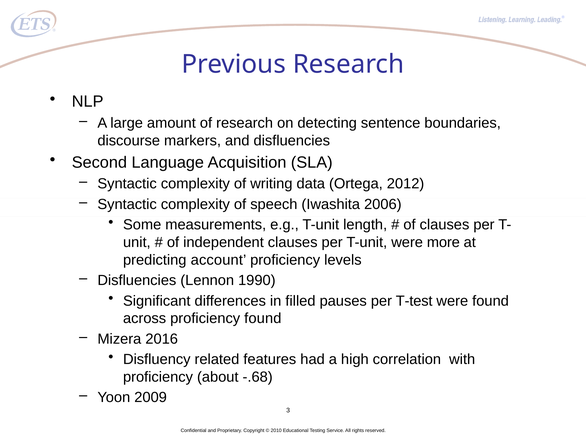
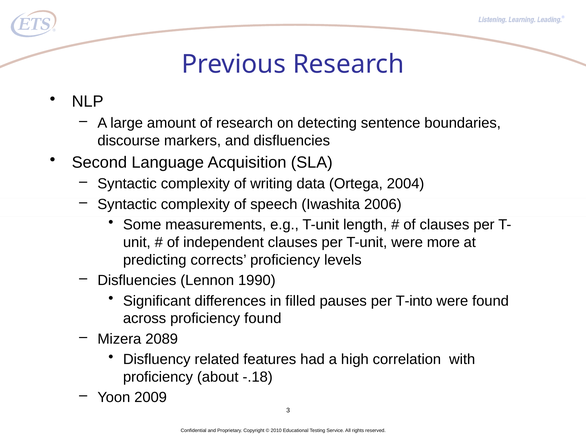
2012: 2012 -> 2004 (406, 184)
account: account -> corrects (219, 260)
T-test: T-test -> T-into (414, 301)
2016: 2016 -> 2089 (162, 339)
-.68: -.68 -> -.18 (258, 377)
